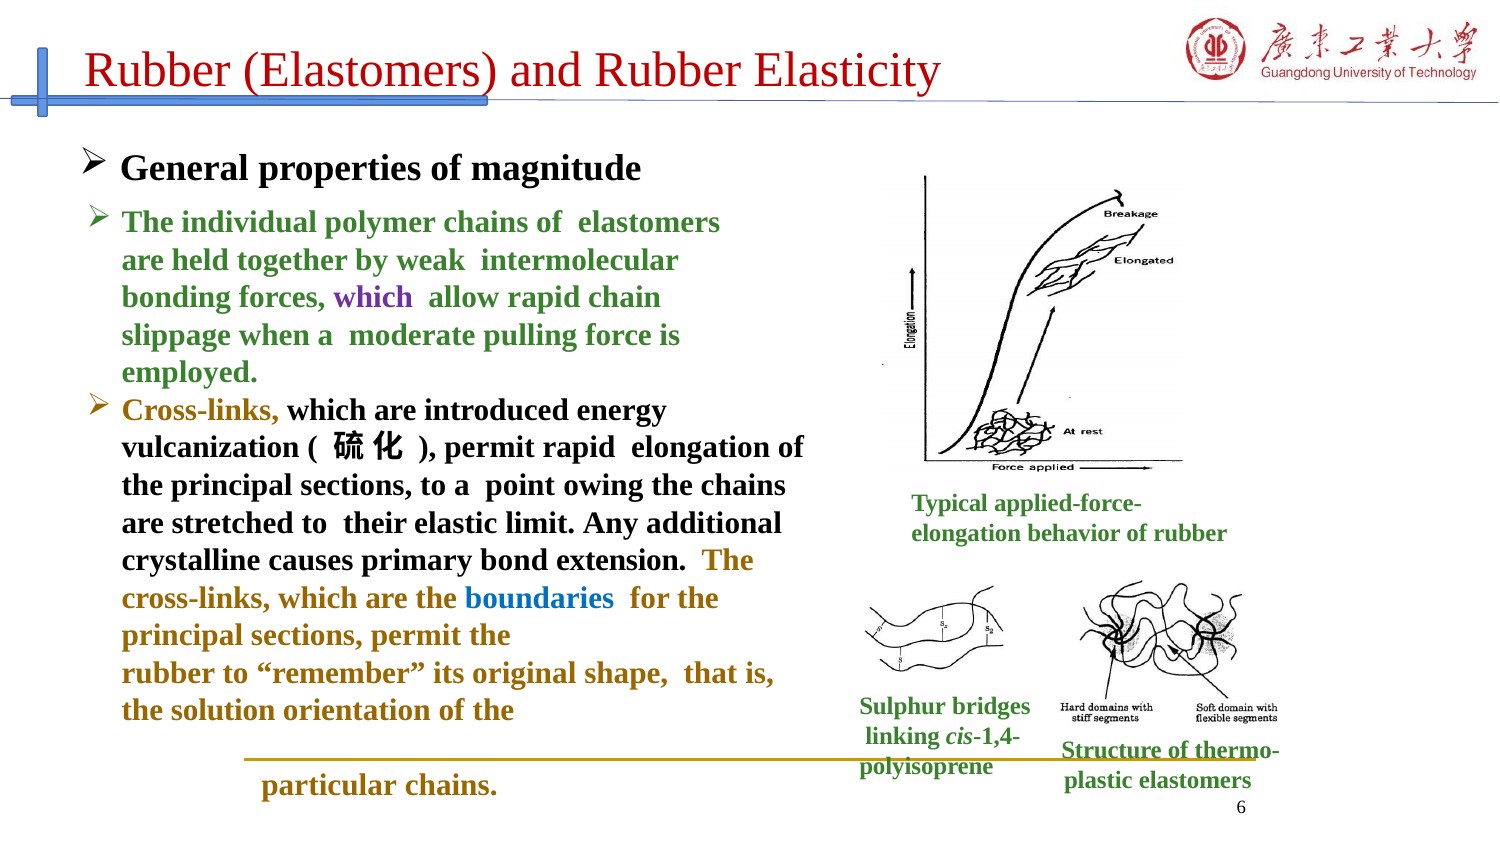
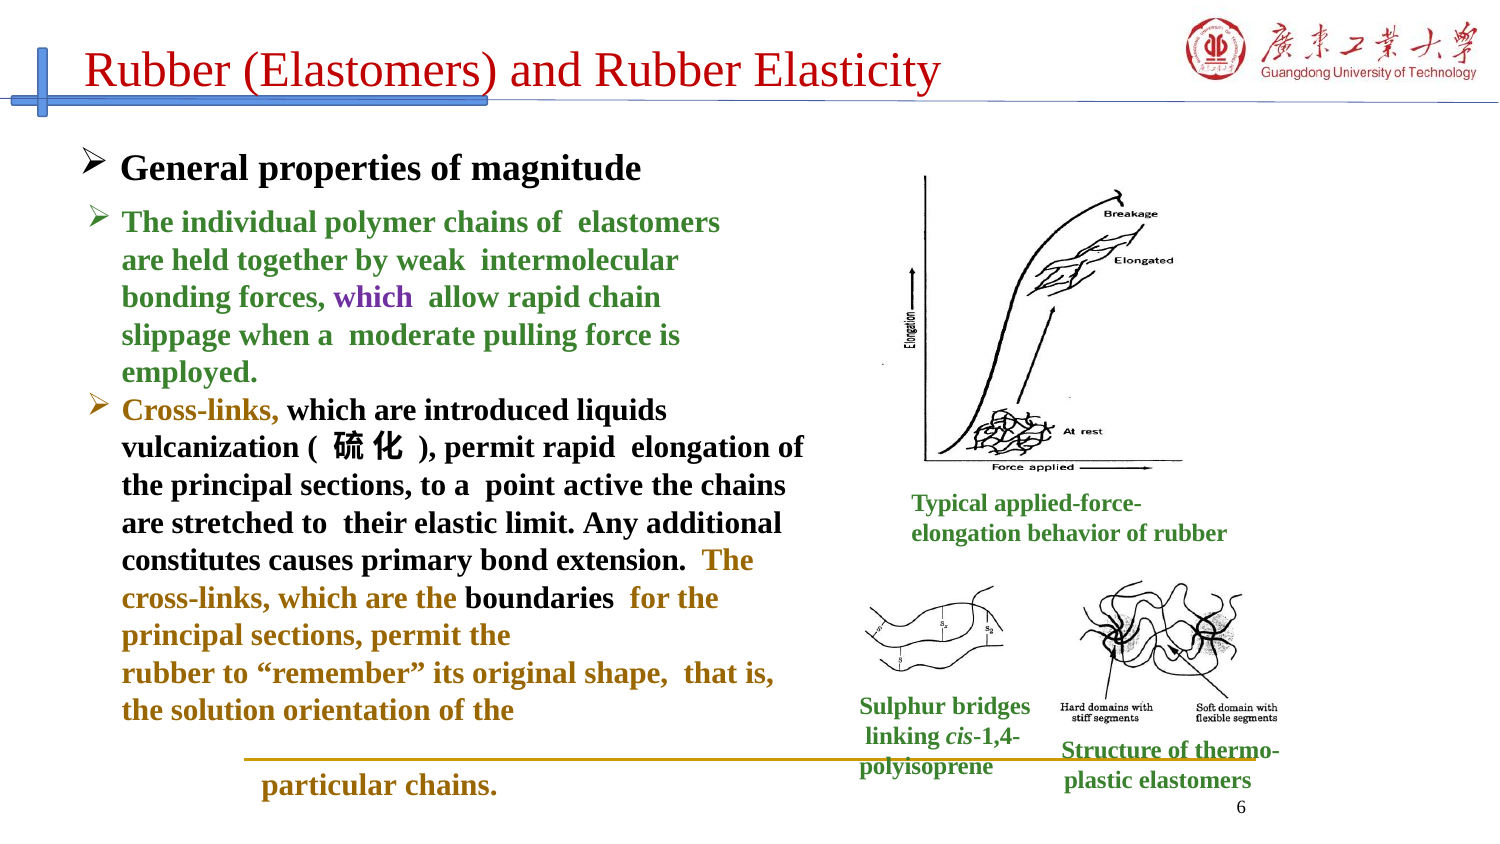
energy: energy -> liquids (622, 410)
owing: owing -> active (603, 485)
crystalline: crystalline -> constitutes (191, 560)
boundaries colour: blue -> black (540, 598)
